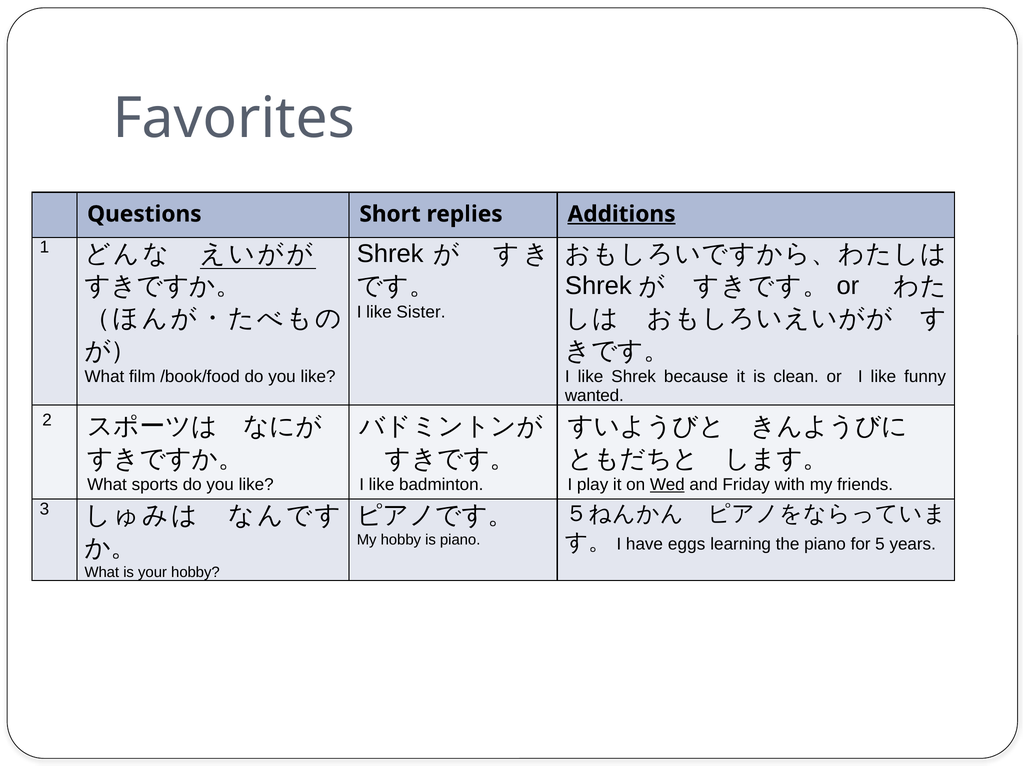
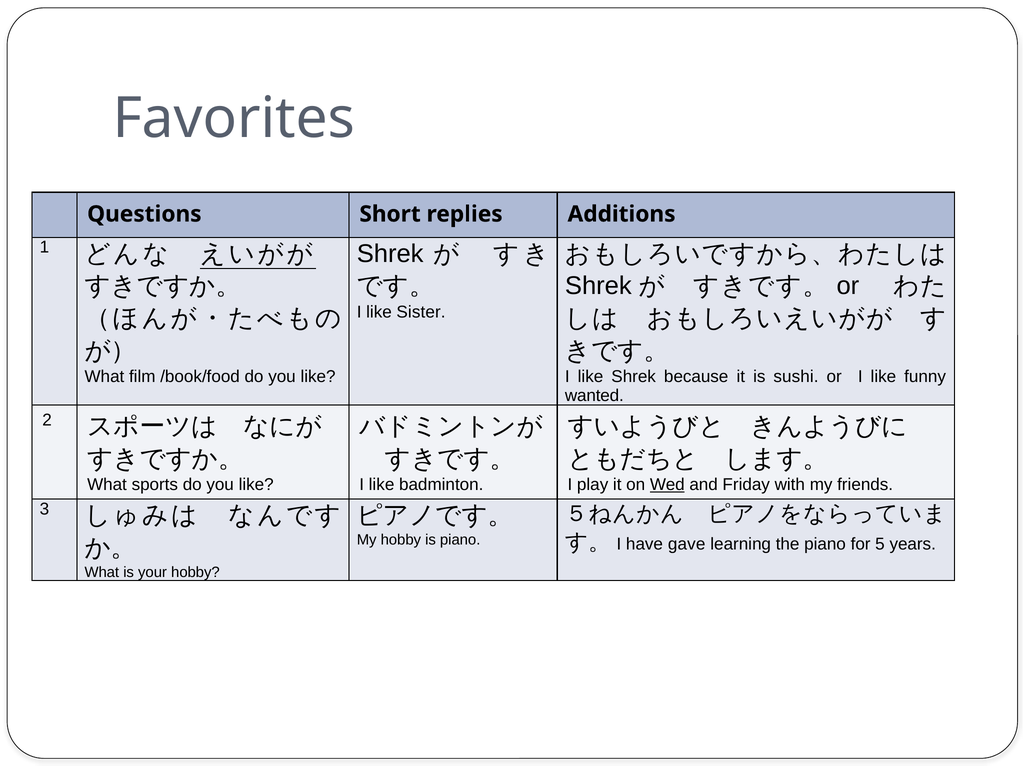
Additions underline: present -> none (622, 214)
clean: clean -> sushi (796, 377)
eggs: eggs -> gave (687, 544)
